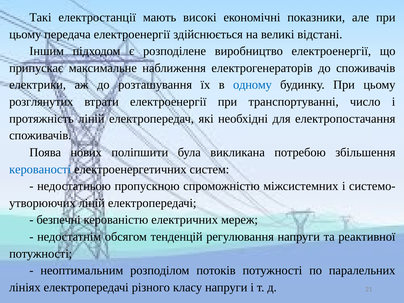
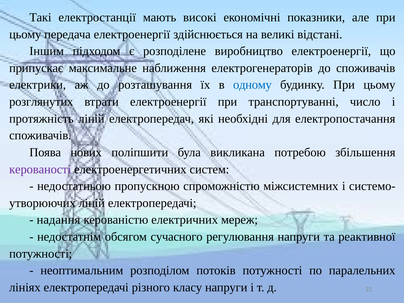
керованості colour: blue -> purple (40, 169)
безпечні: безпечні -> надання (58, 220)
тенденцій: тенденцій -> сучасного (177, 237)
